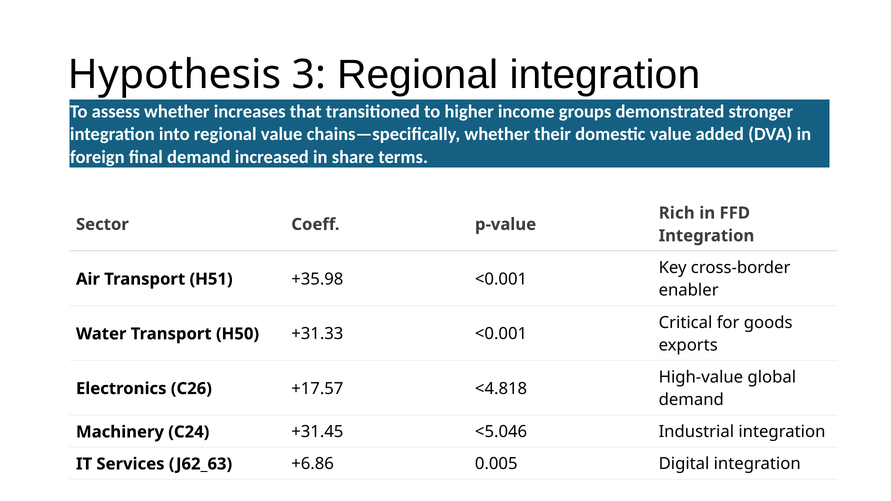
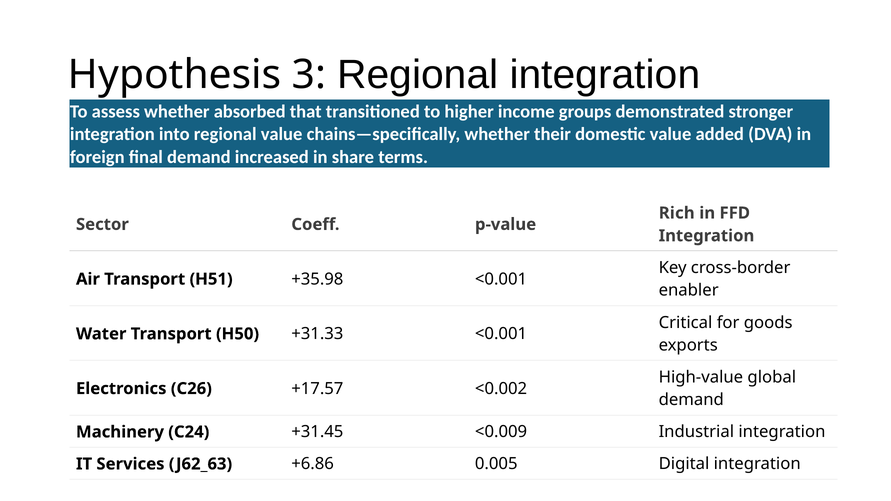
increases: increases -> absorbed (250, 112)
<4.818: <4.818 -> <0.002 (501, 389)
<5.046: <5.046 -> <0.009 (501, 432)
